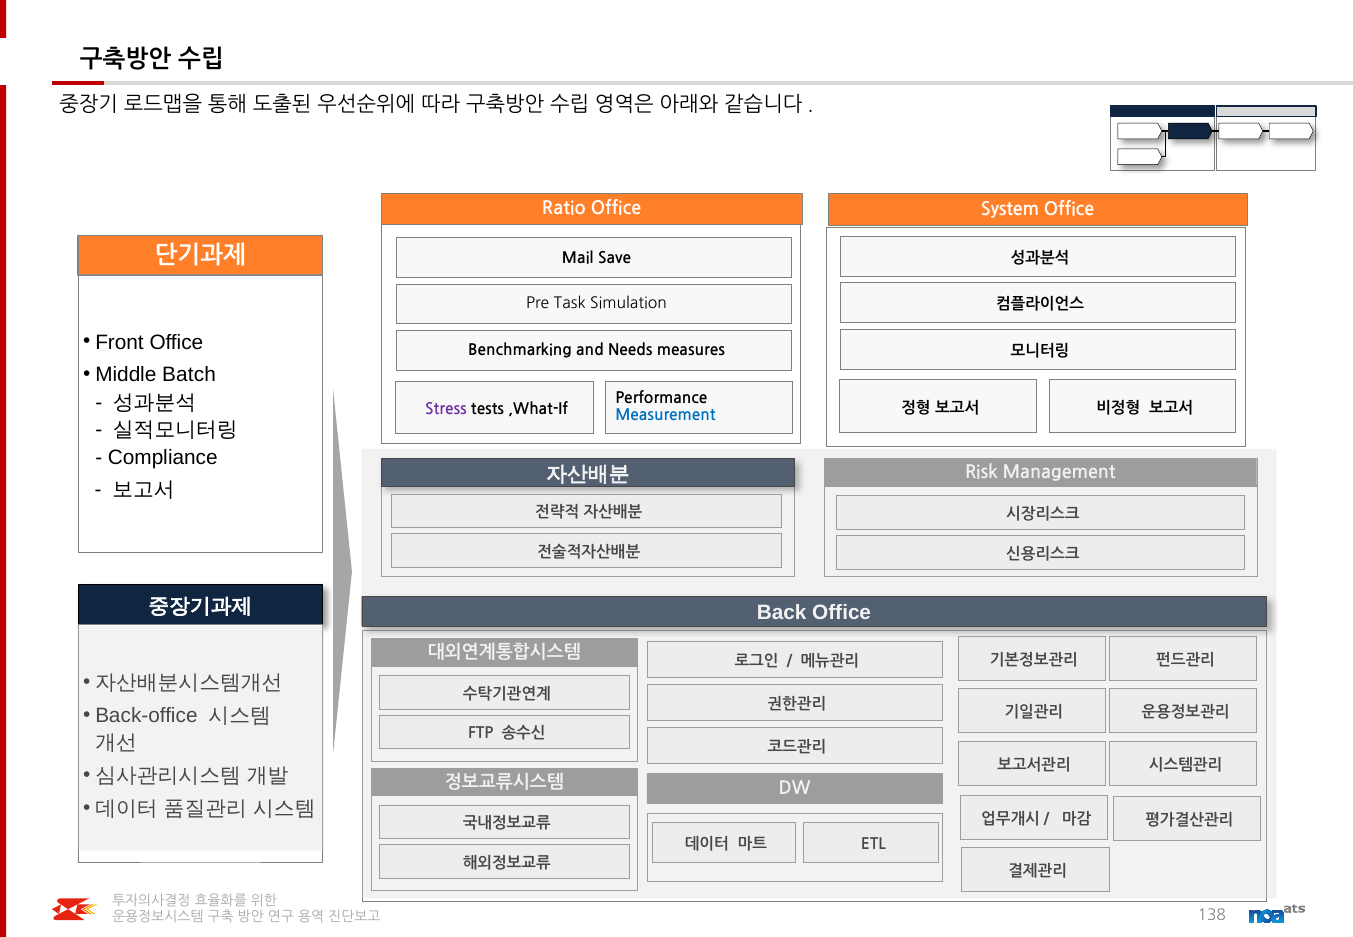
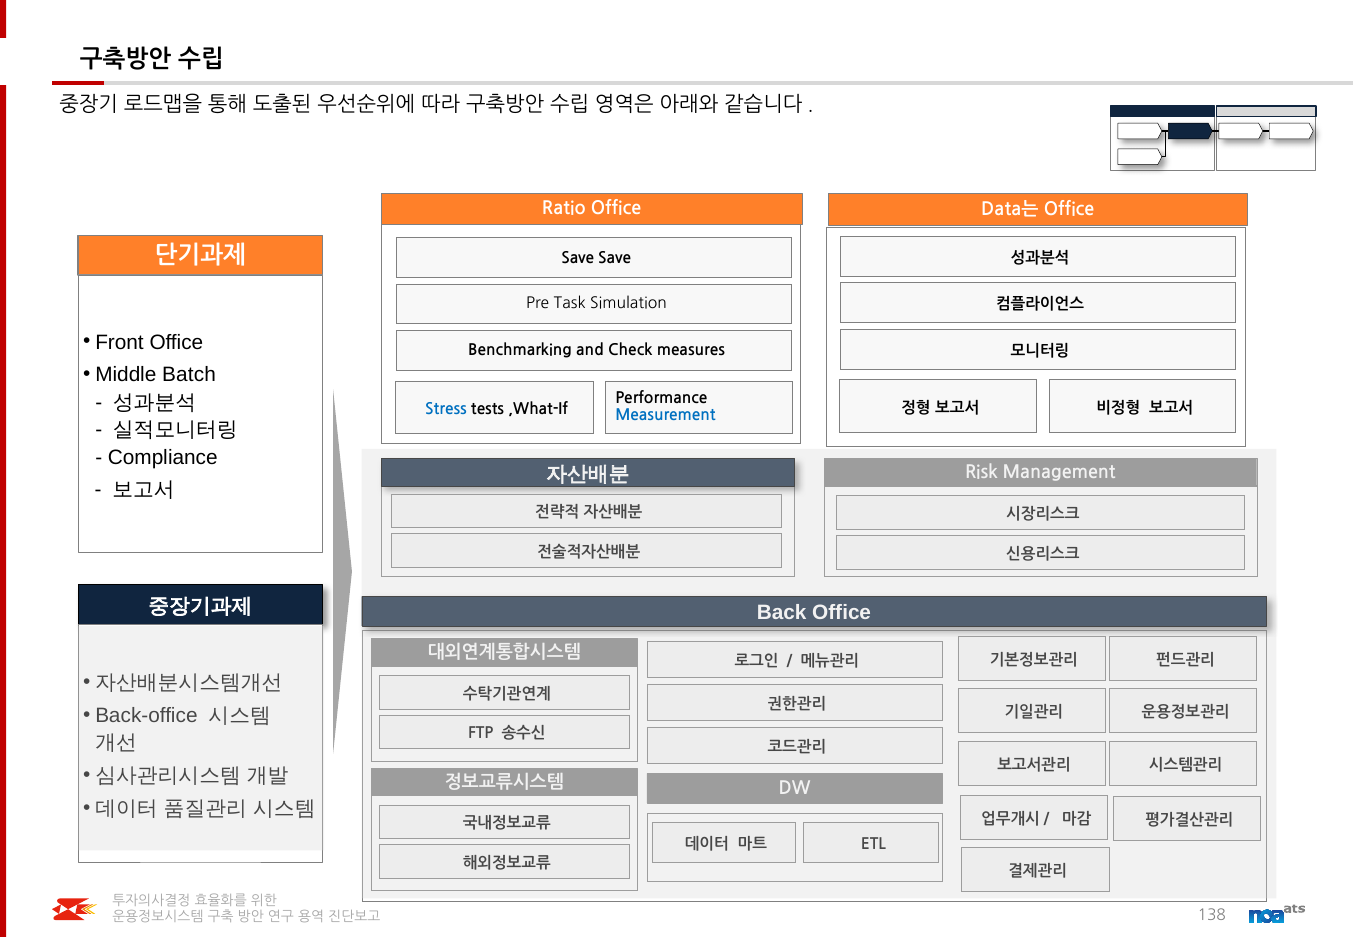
System: System -> Data는 (1010, 209)
Mail: Mail -> Save (578, 258)
Needs: Needs -> Check (630, 350)
Stress colour: purple -> blue (446, 409)
